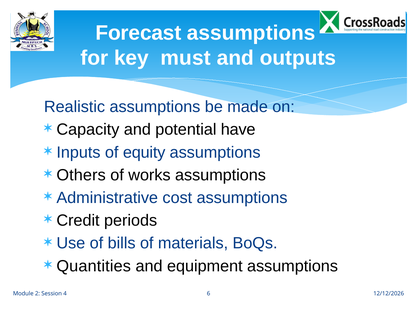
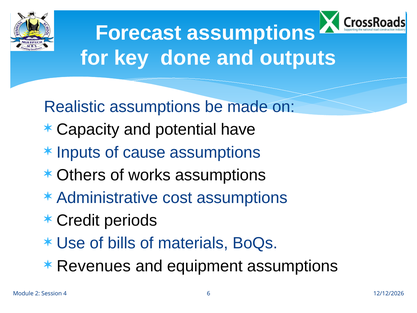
must: must -> done (186, 58)
equity: equity -> cause (144, 152)
Quantities: Quantities -> Revenues (94, 266)
